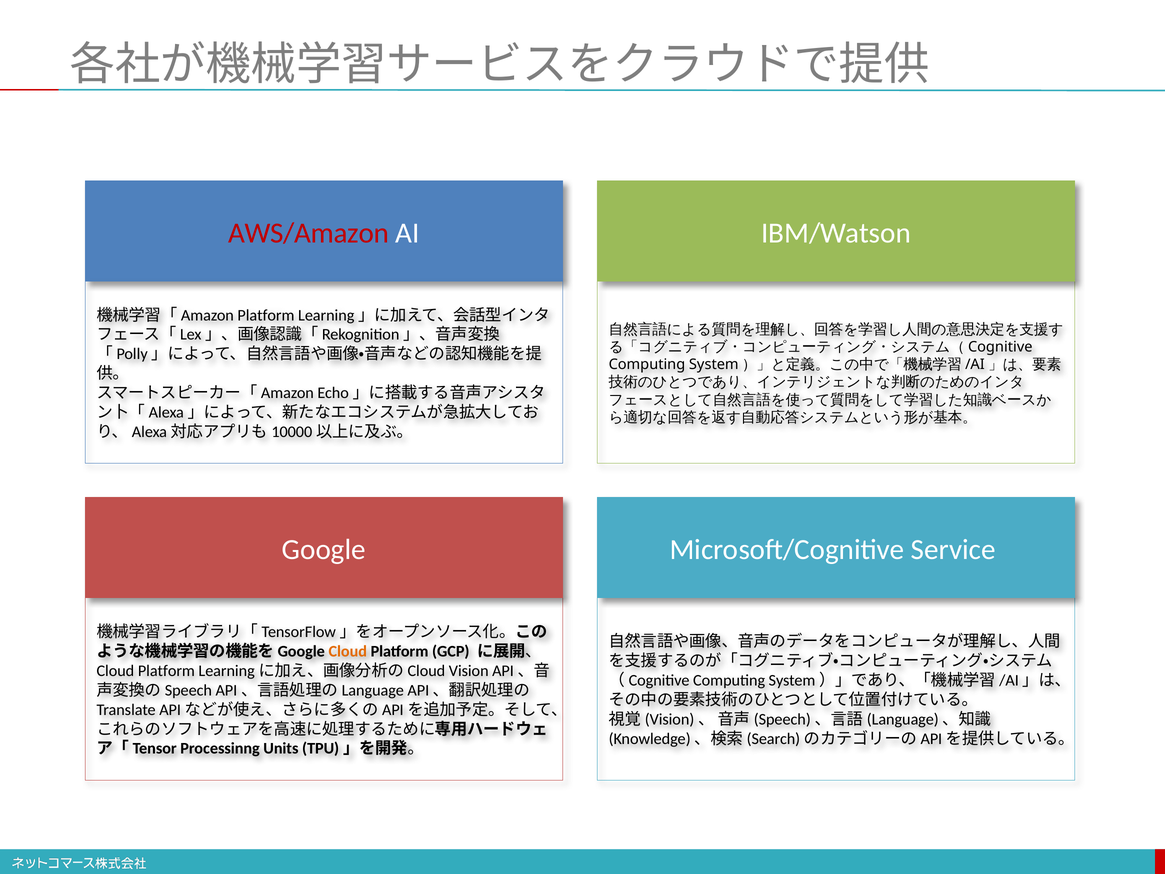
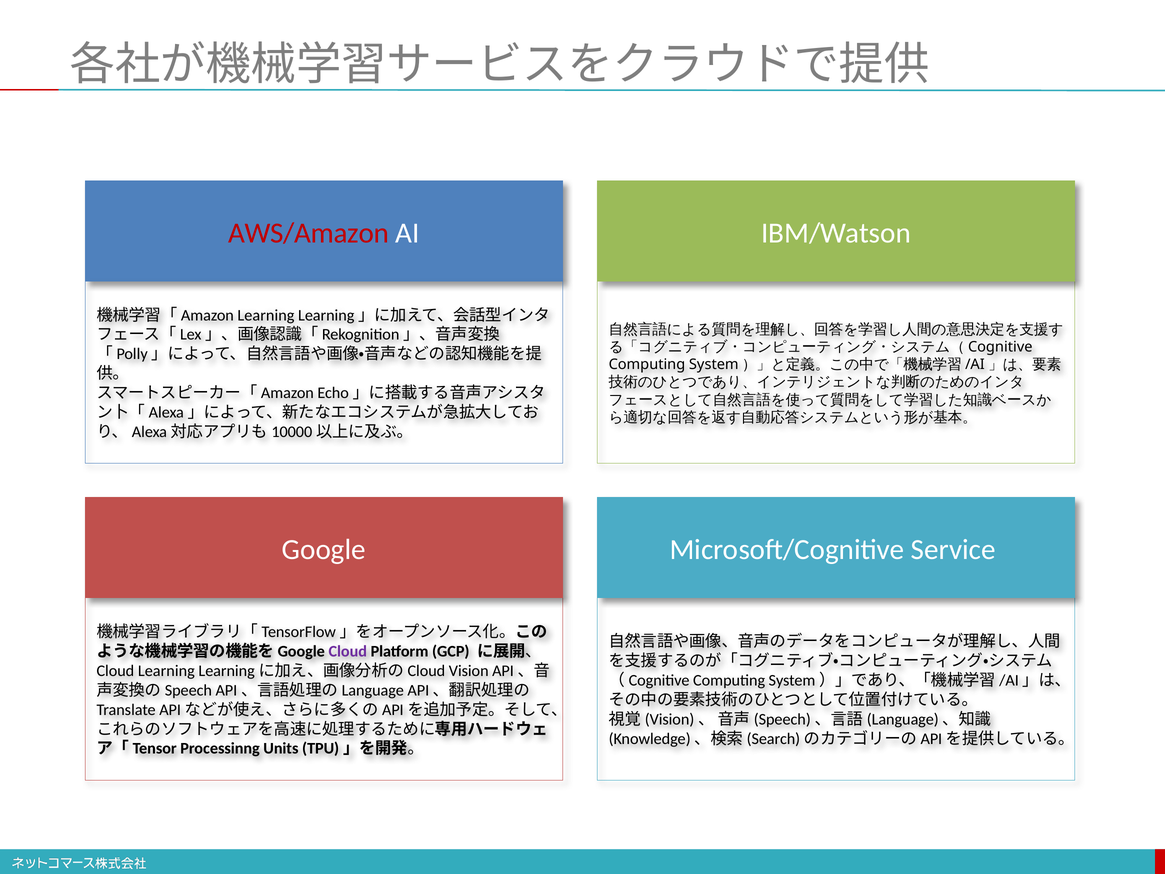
Platform: Platform -> Learning (266, 315)
Cloud colour: orange -> purple (348, 651)
Platform: Platform -> Learning (166, 671)
